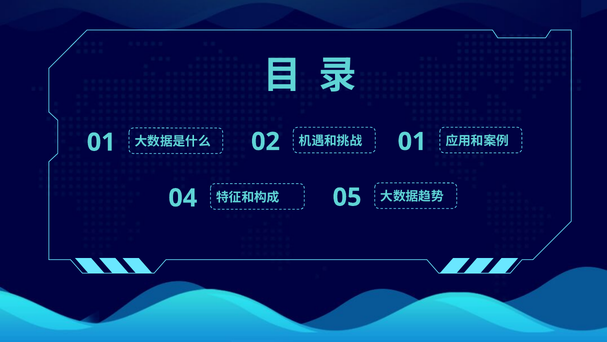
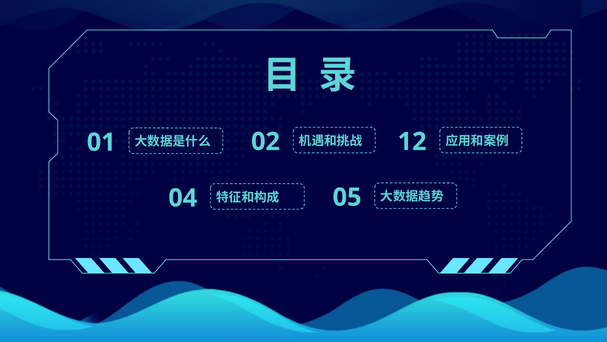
01: 01 -> 12 (412, 141)
